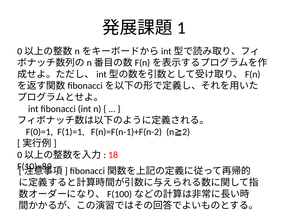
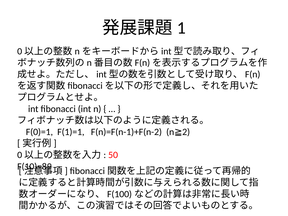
18: 18 -> 50 (113, 155)
